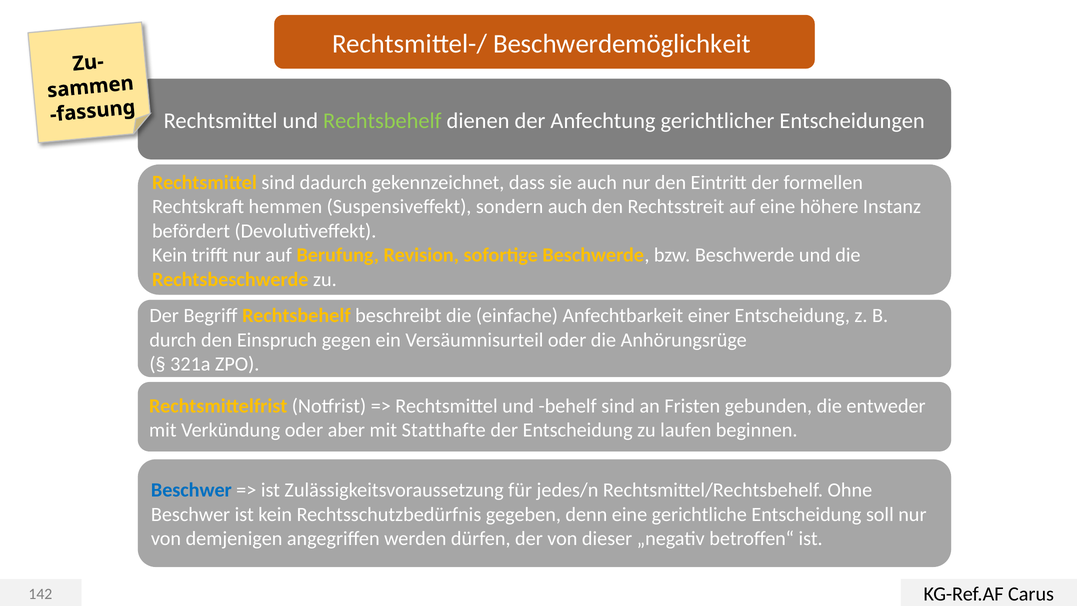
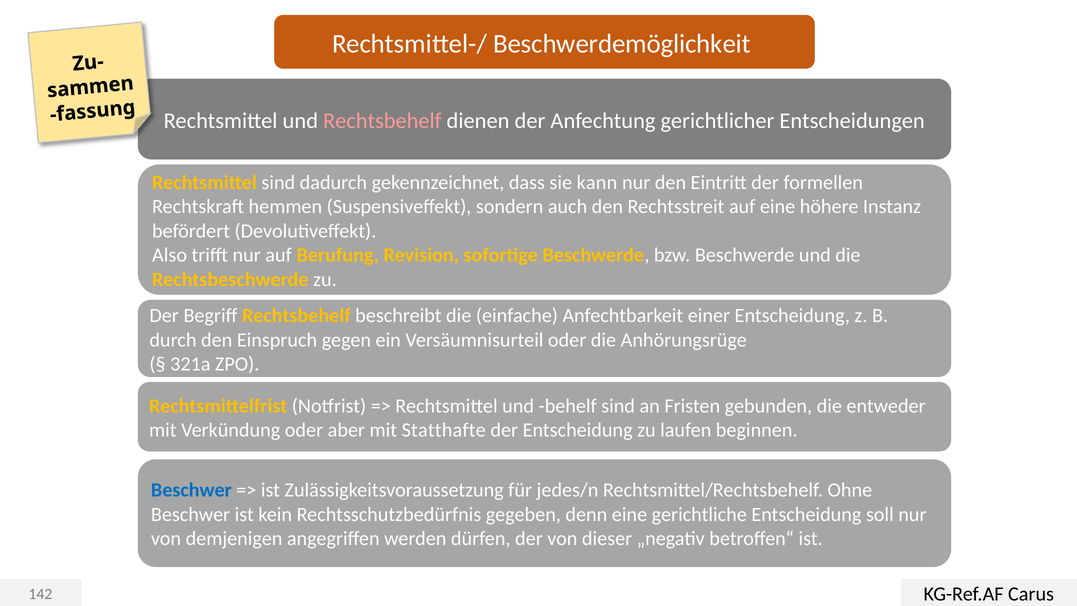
Rechtsbehelf colour: light green -> pink (382, 121)
sie auch: auch -> kann (597, 182)
Kein: Kein -> Also (170, 255)
